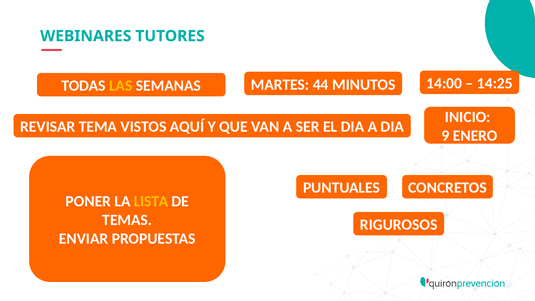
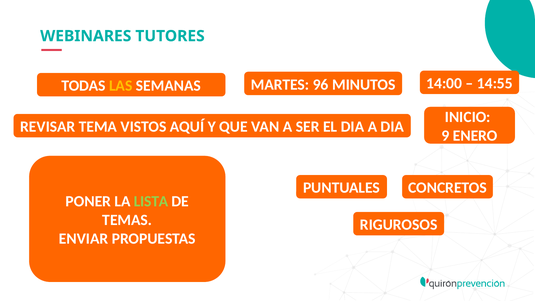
14:25: 14:25 -> 14:55 (495, 83)
44: 44 -> 96 (321, 85)
LISTA colour: yellow -> light green (151, 201)
